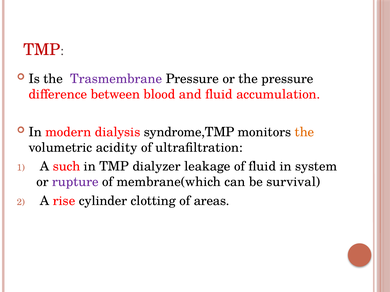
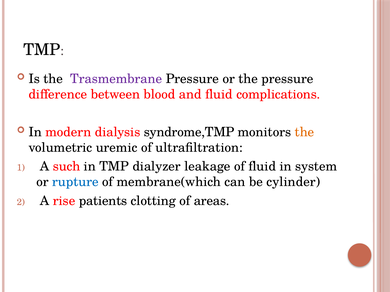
TMP colour: red -> black (42, 50)
accumulation: accumulation -> complications (278, 94)
acidity: acidity -> uremic (117, 148)
rupture colour: purple -> blue (75, 182)
survival: survival -> cylinder (293, 182)
cylinder: cylinder -> patients (103, 201)
